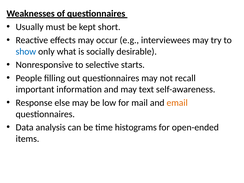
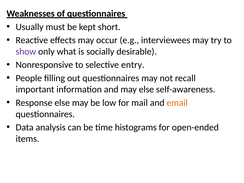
show colour: blue -> purple (26, 52)
starts: starts -> entry (133, 65)
may text: text -> else (146, 89)
